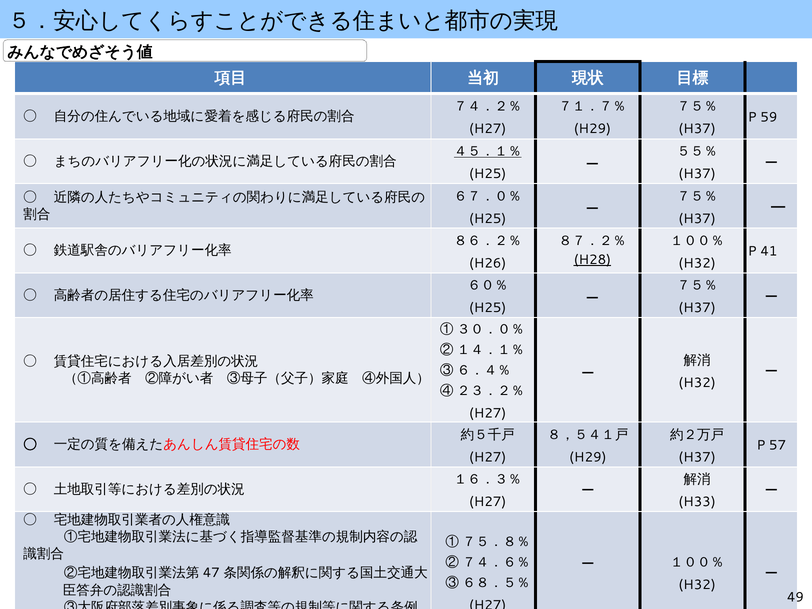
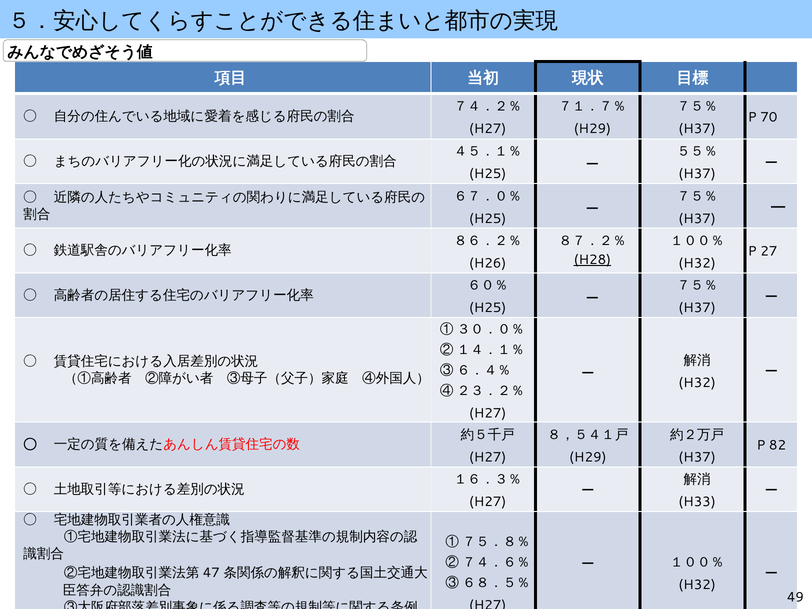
59: 59 -> 70 (769, 117)
４５．１％ underline: present -> none (488, 151)
41: 41 -> 27 (769, 251)
57: 57 -> 82 (778, 445)
